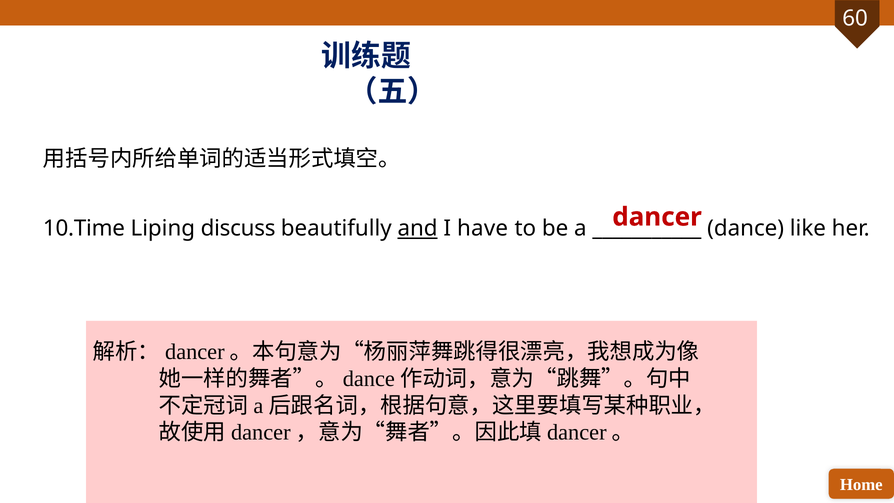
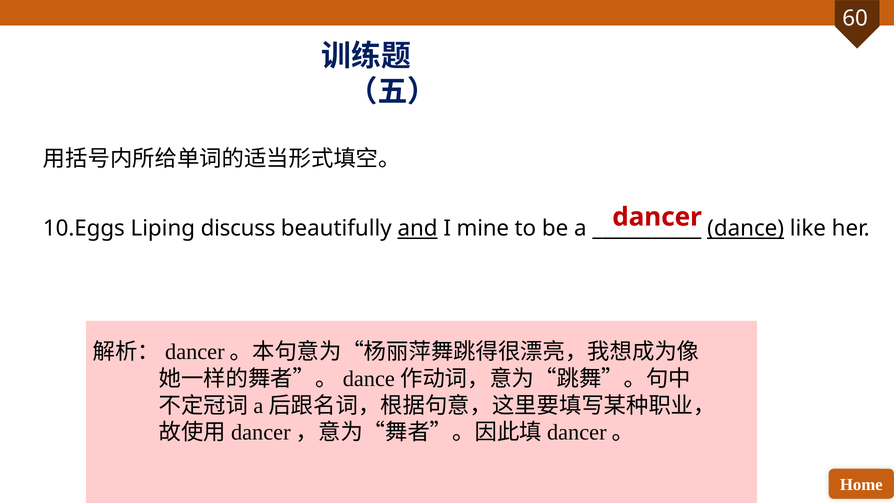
10.Time: 10.Time -> 10.Eggs (84, 229)
have: have -> mine (483, 229)
dance underline: none -> present (746, 229)
